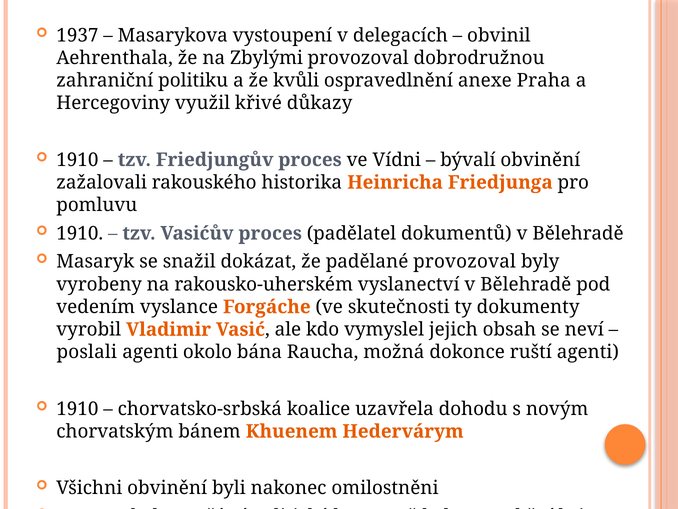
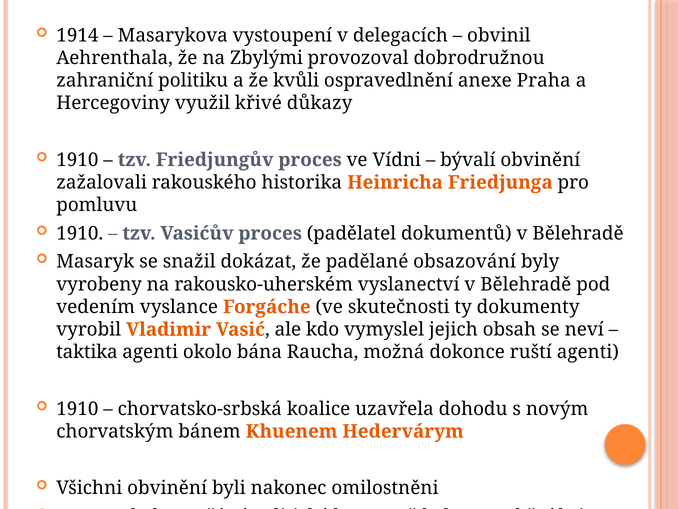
1937: 1937 -> 1914 (77, 35)
padělané provozoval: provozoval -> obsazování (465, 261)
poslali: poslali -> taktika (87, 352)
